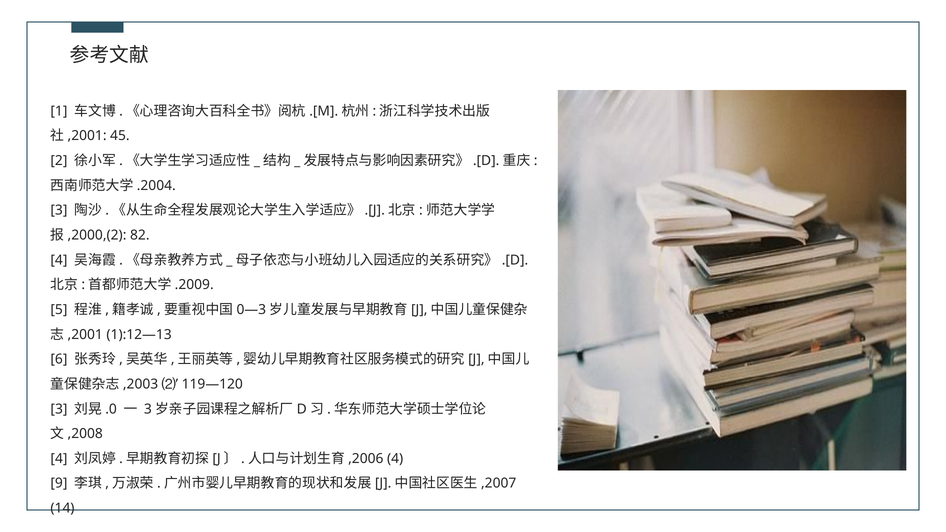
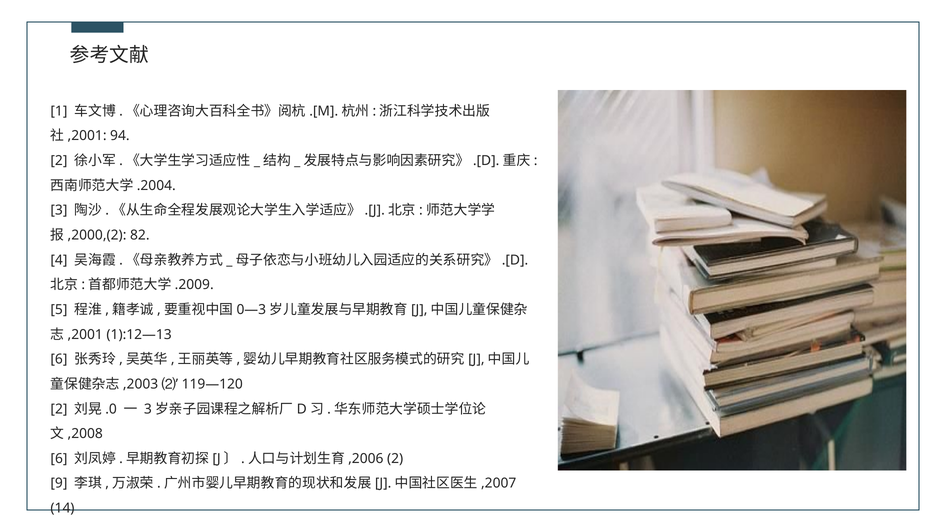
45: 45 -> 94 (120, 136)
3: 3 -> 2 (59, 409)
4: 4 -> 6 (59, 459)
4: 4 -> 2 (395, 459)
